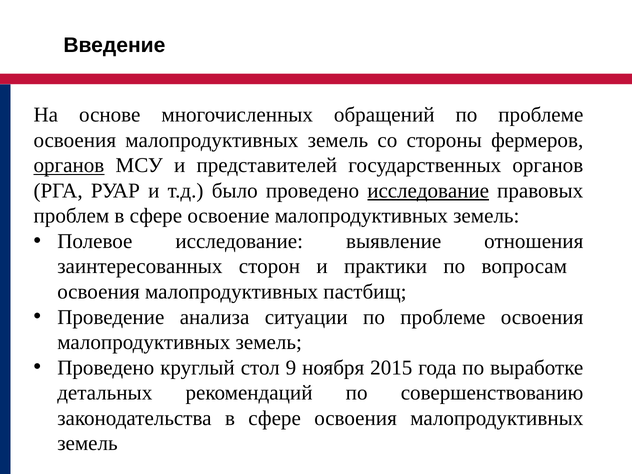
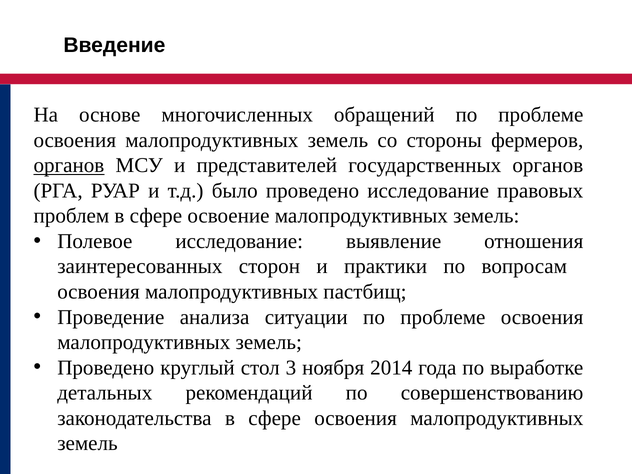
исследование underline: present -> none (428, 191)
9: 9 -> 3 (291, 368)
2015: 2015 -> 2014 (391, 368)
